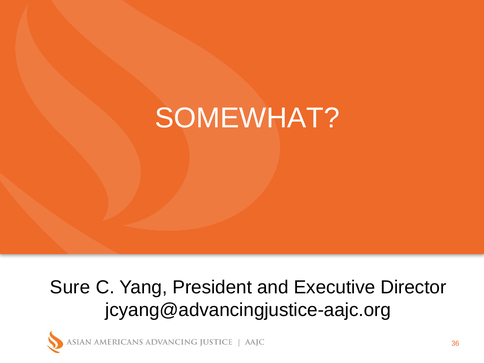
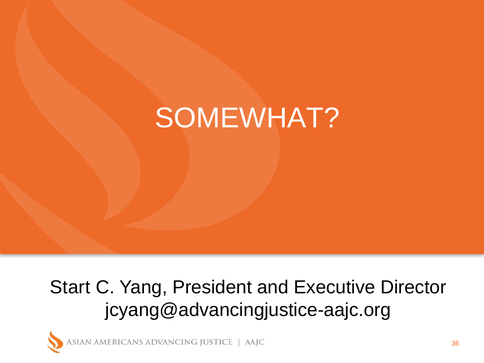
Sure: Sure -> Start (70, 287)
